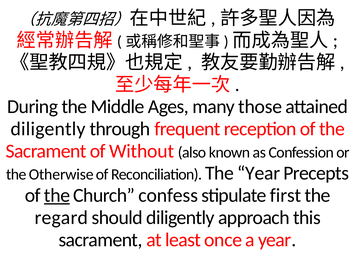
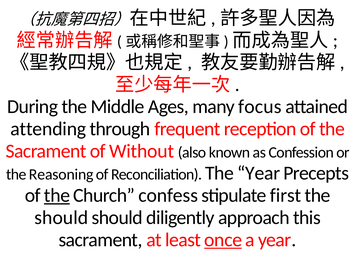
those: those -> focus (260, 107)
diligently: diligently -> attending (48, 129)
Otherwise: Otherwise -> Reasoning (61, 174)
regard: regard -> should (61, 217)
once underline: none -> present (223, 239)
